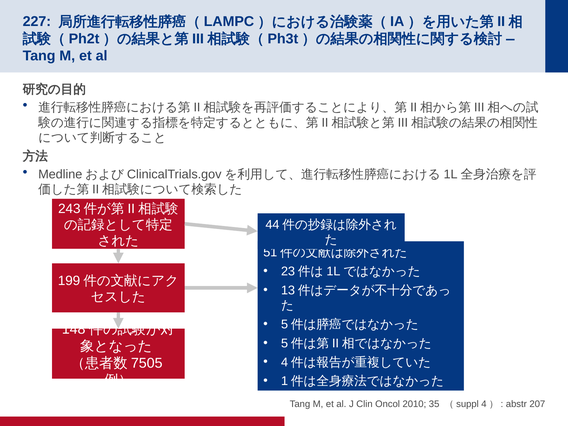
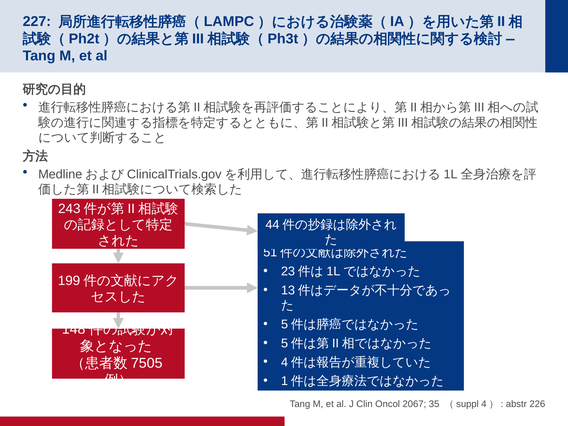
2010: 2010 -> 2067 (414, 404)
207: 207 -> 226 (537, 404)
